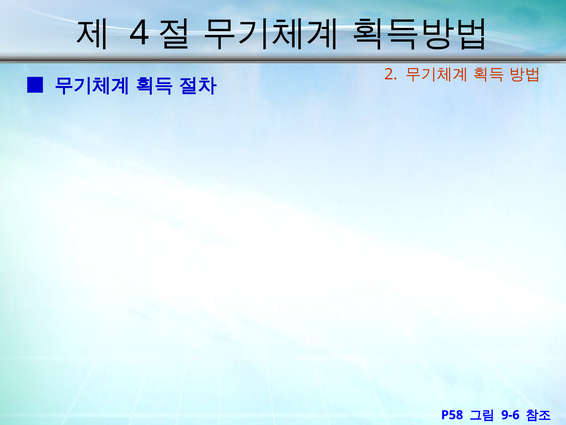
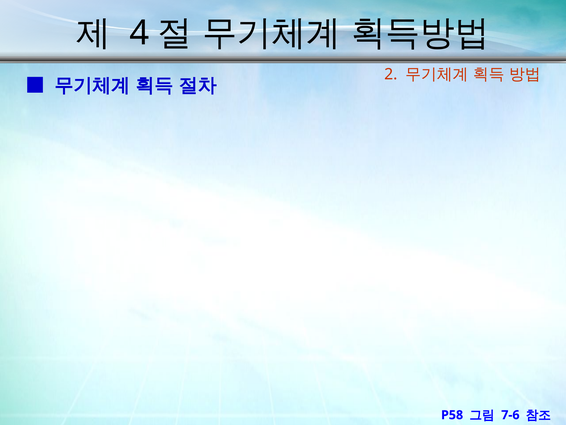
9-6: 9-6 -> 7-6 (510, 415)
